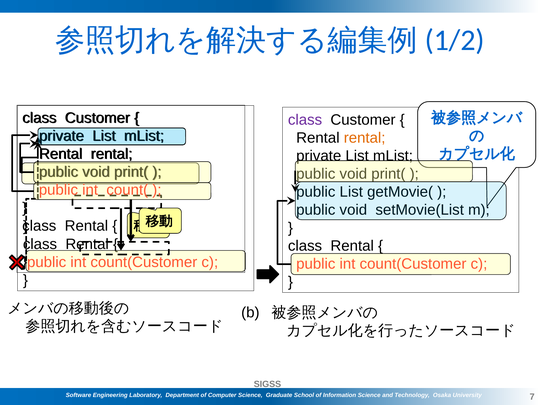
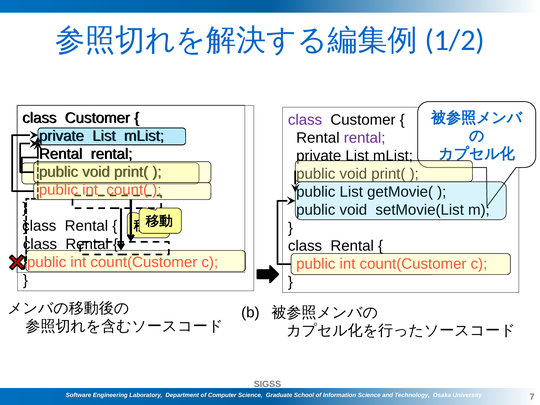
rental colour: orange -> purple (365, 138)
